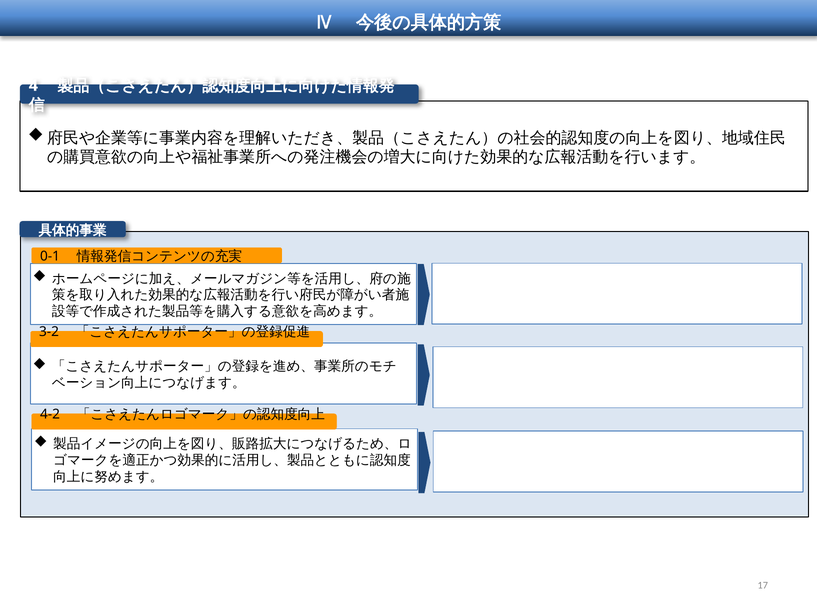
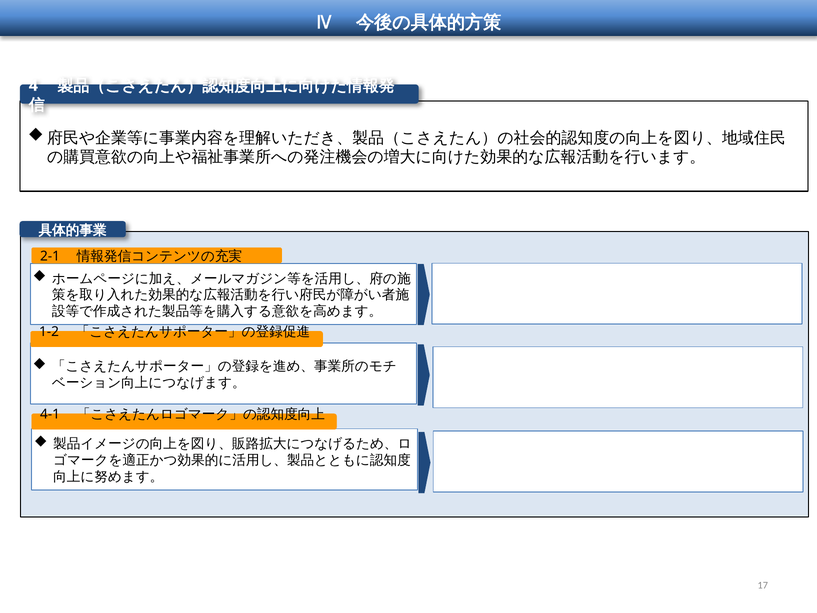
0-1: 0-1 -> 2-1 (50, 256)
3-2: 3-2 -> 1-2 (49, 332)
4-2: 4-2 -> 4-1 (50, 414)
